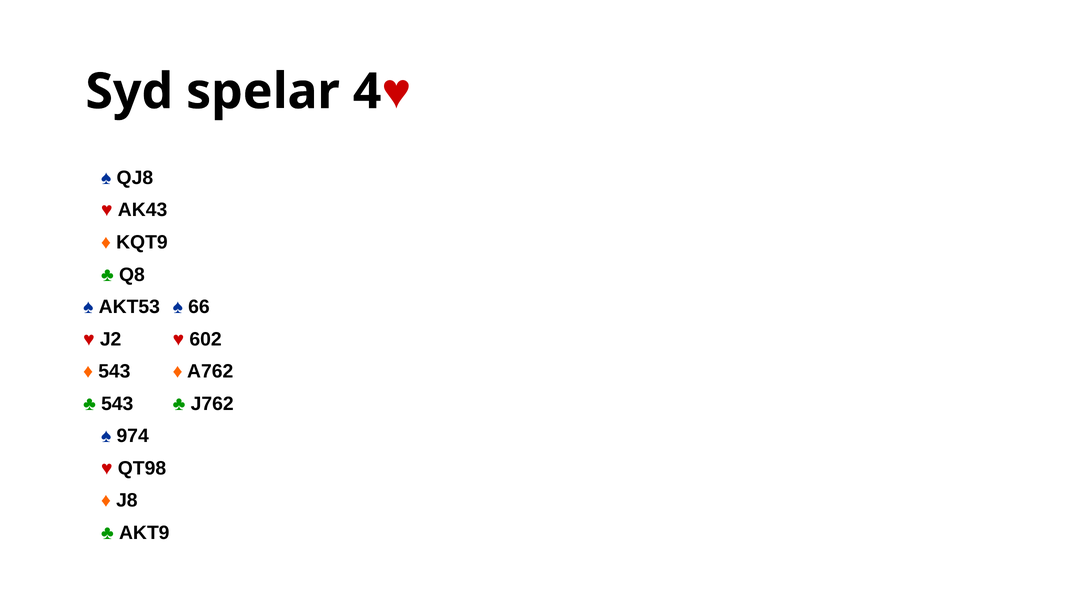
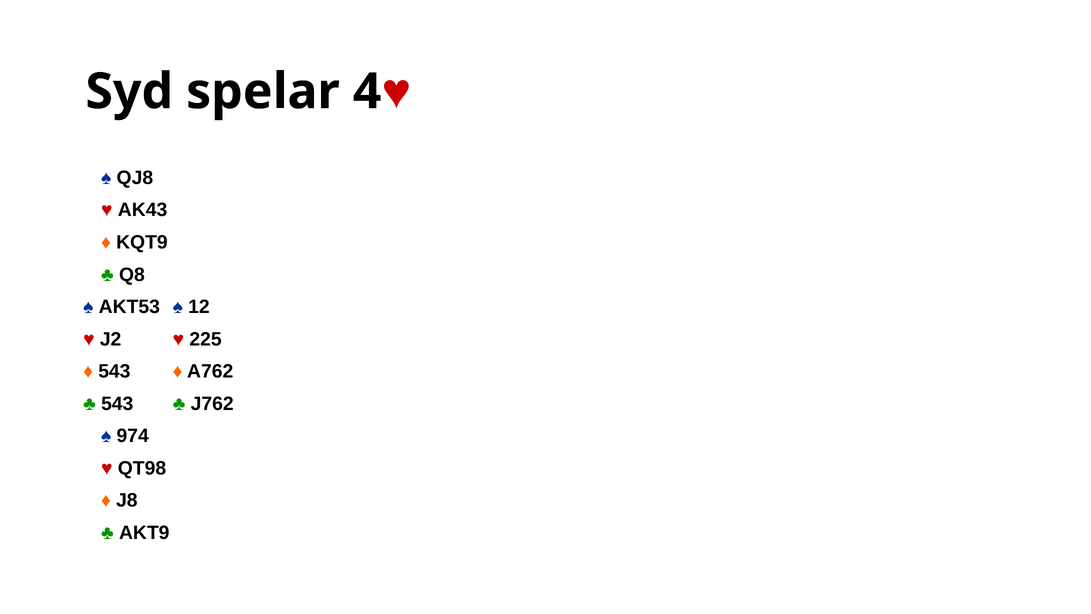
66: 66 -> 12 (199, 307)
602: 602 -> 225 (206, 339)
